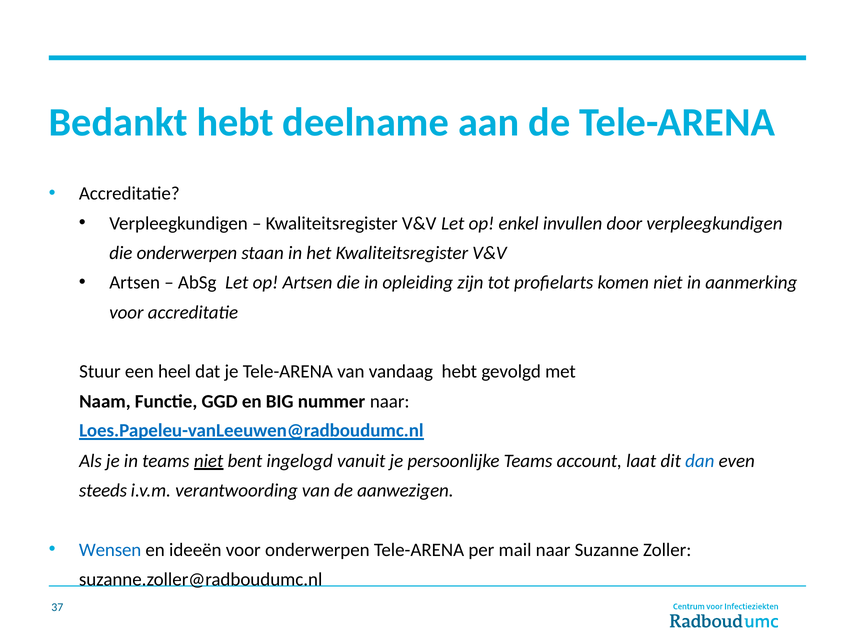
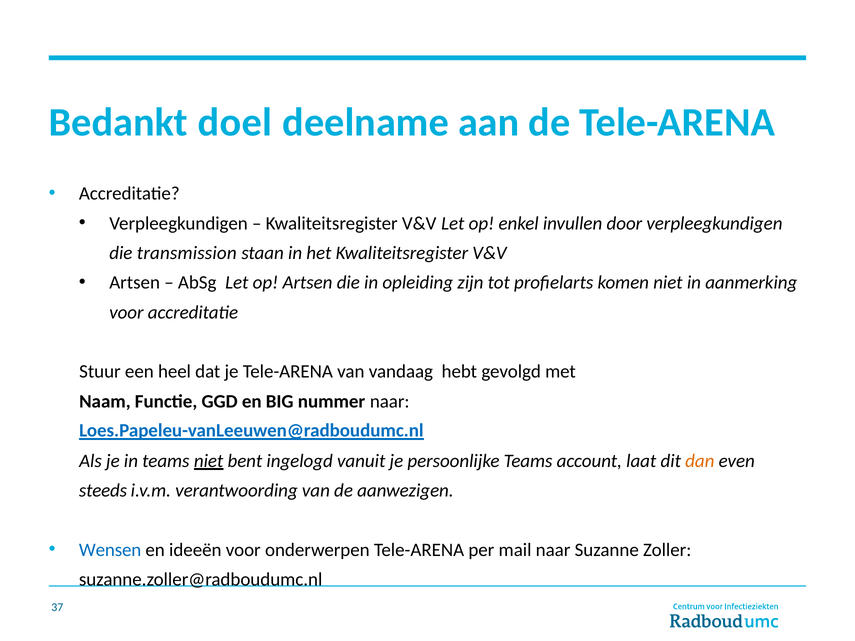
Bedankt hebt: hebt -> doel (235, 122)
die onderwerpen: onderwerpen -> transmission (187, 253)
dan colour: blue -> orange (700, 461)
